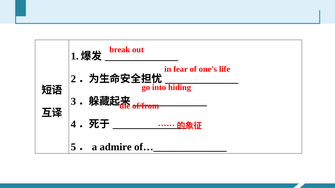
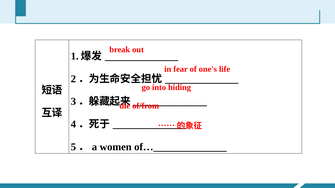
admire: admire -> women (116, 147)
